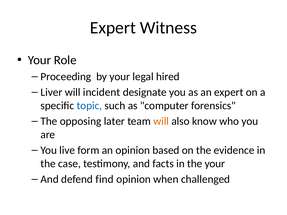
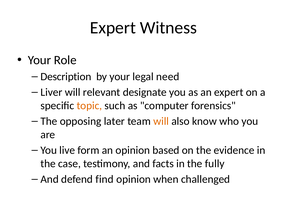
Proceeding: Proceeding -> Description (66, 77)
hired: hired -> need (168, 77)
incident: incident -> relevant (102, 92)
topic colour: blue -> orange (89, 106)
the your: your -> fully (215, 164)
